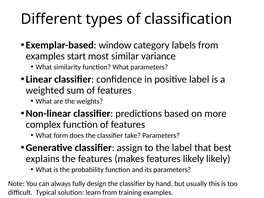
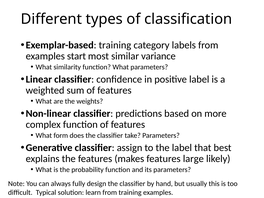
Exemplar-based window: window -> training (115, 45)
features likely: likely -> large (193, 159)
